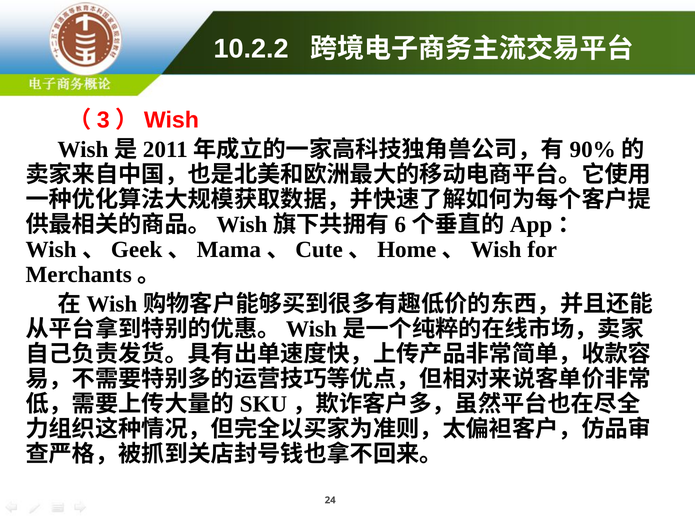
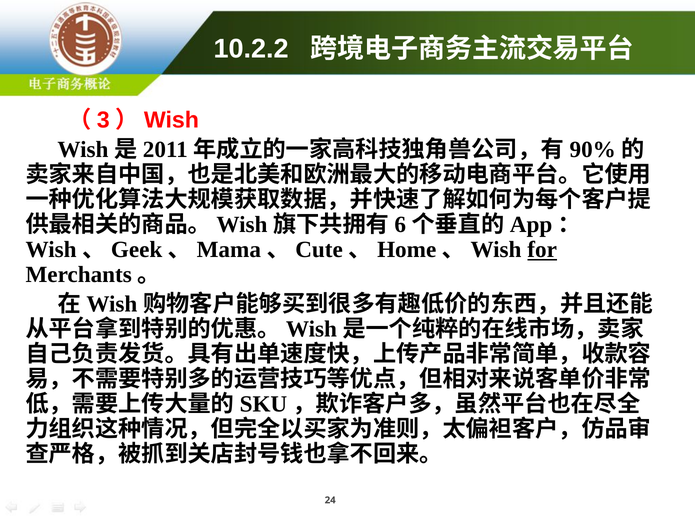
for underline: none -> present (542, 250)
